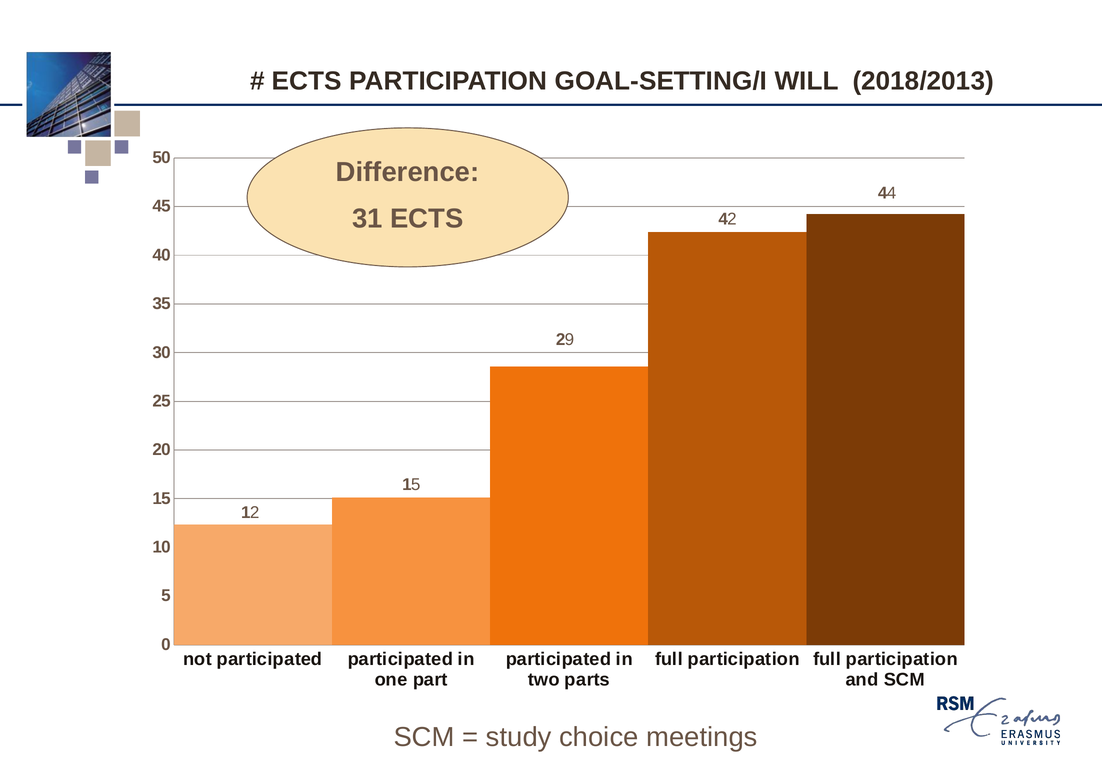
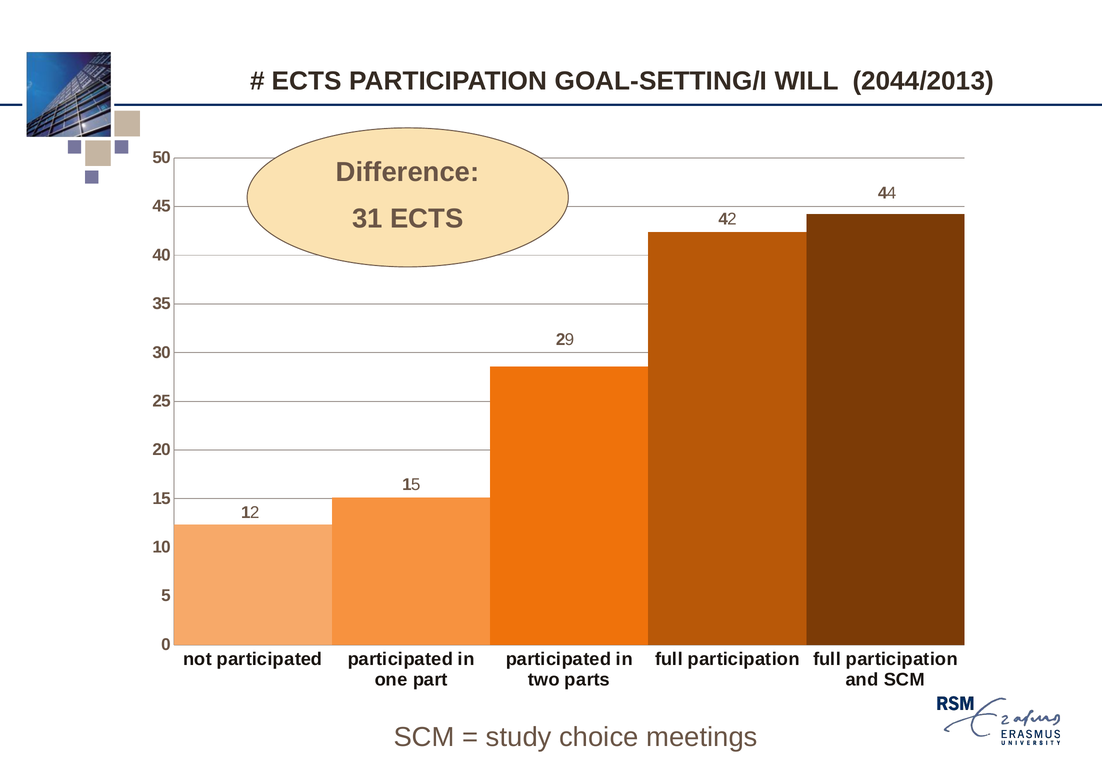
2018/2013: 2018/2013 -> 2044/2013 (923, 81)
